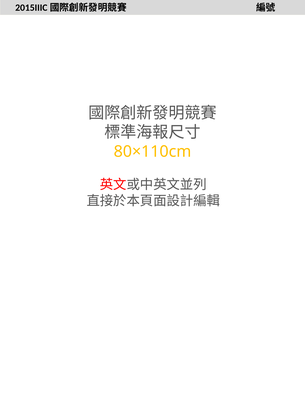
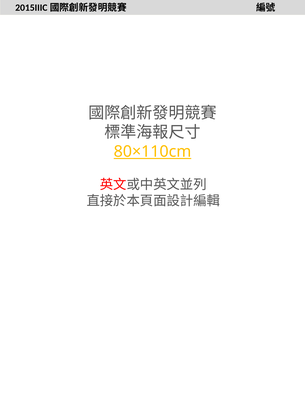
80×110cm underline: none -> present (152, 151)
